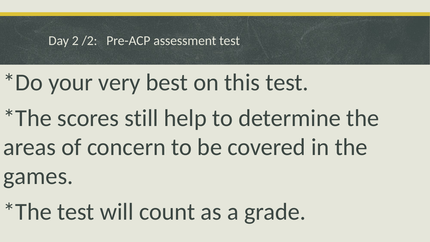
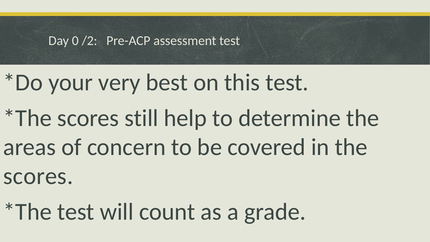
2: 2 -> 0 (75, 41)
games: games -> scores (38, 176)
